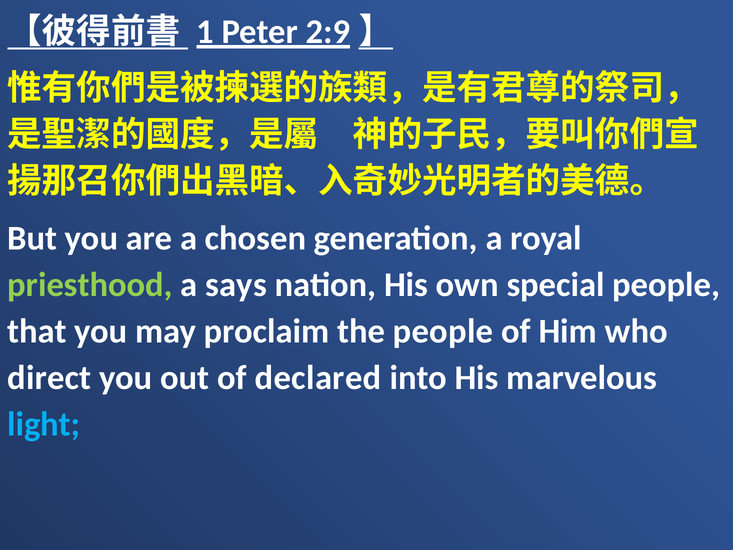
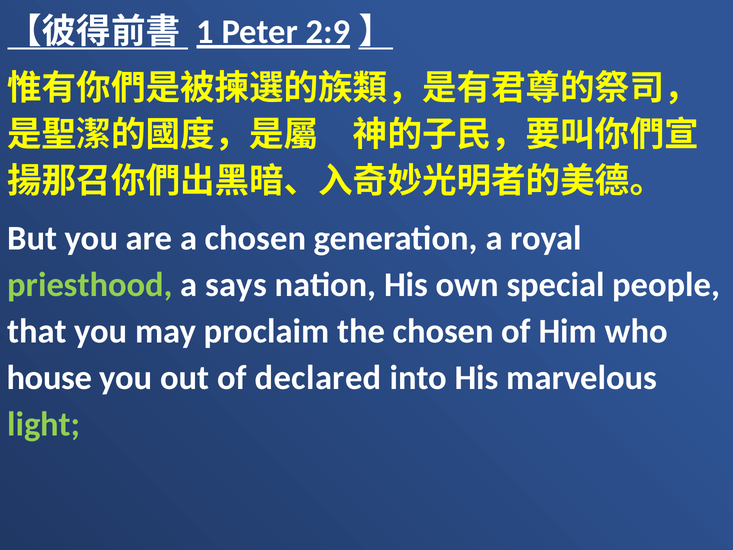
the people: people -> chosen (443, 331)
direct: direct -> house (50, 378)
light colour: light blue -> light green (44, 424)
